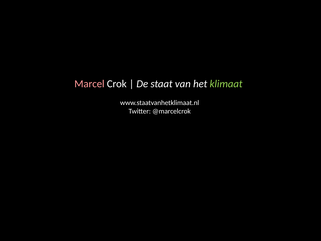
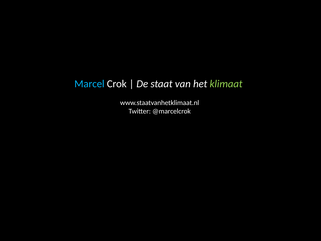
Marcel colour: pink -> light blue (89, 84)
